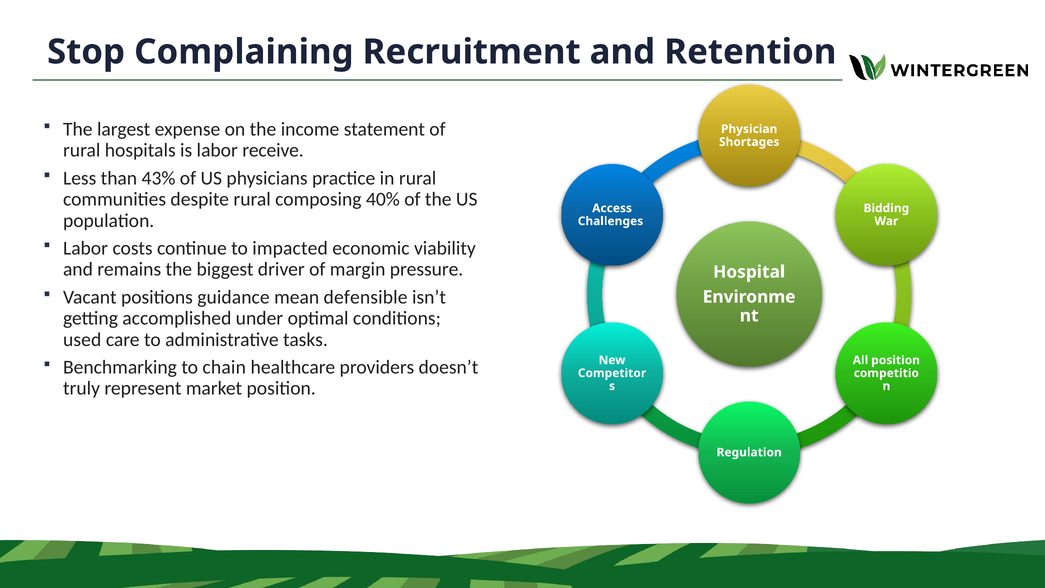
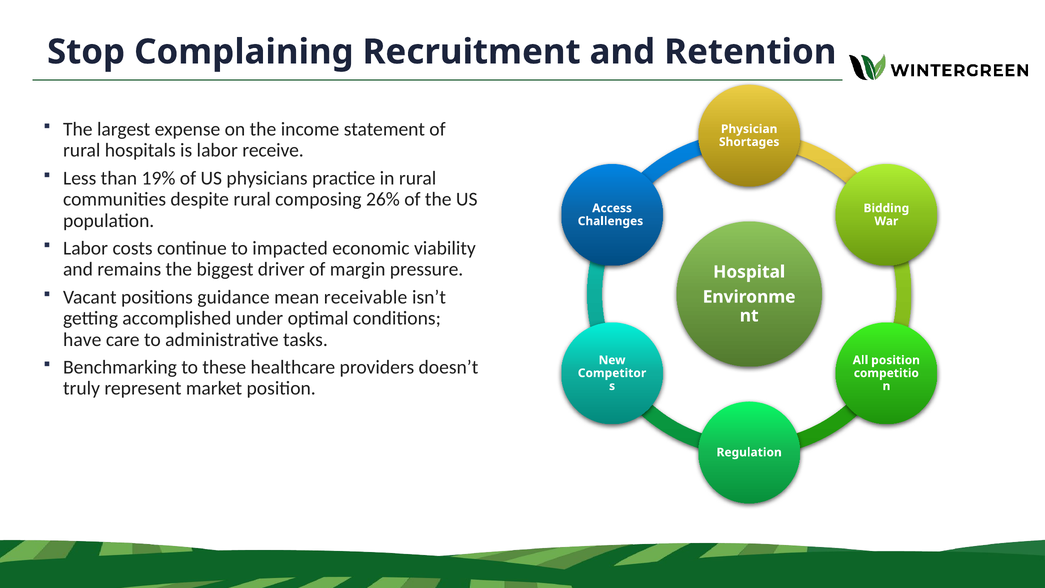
43%: 43% -> 19% (159, 178)
40%: 40% -> 26% (383, 199)
defensible: defensible -> receivable (366, 297)
used: used -> have (82, 339)
chain: chain -> these (224, 367)
